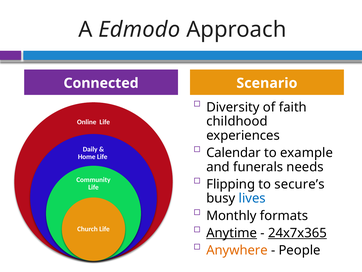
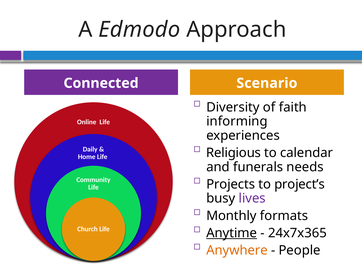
childhood: childhood -> informing (237, 121)
Calendar: Calendar -> Religious (234, 153)
example: example -> calendar (307, 153)
Flipping: Flipping -> Projects (231, 184)
secure’s: secure’s -> project’s (300, 184)
lives colour: blue -> purple (252, 198)
24x7x365 underline: present -> none (297, 233)
